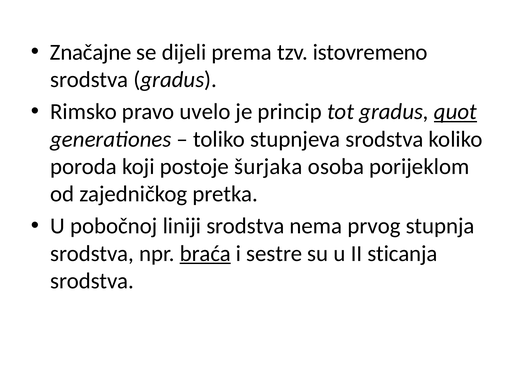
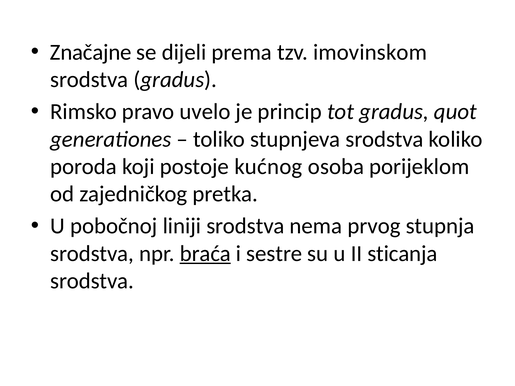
istovremeno: istovremeno -> imovinskom (370, 52)
quot underline: present -> none (455, 112)
šurjaka: šurjaka -> kućnog (268, 167)
